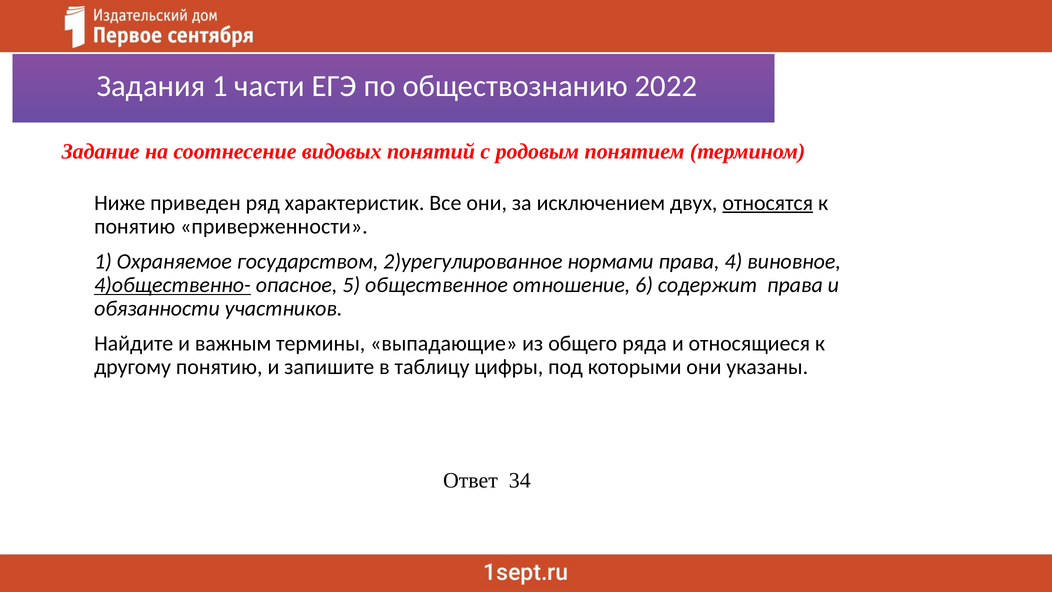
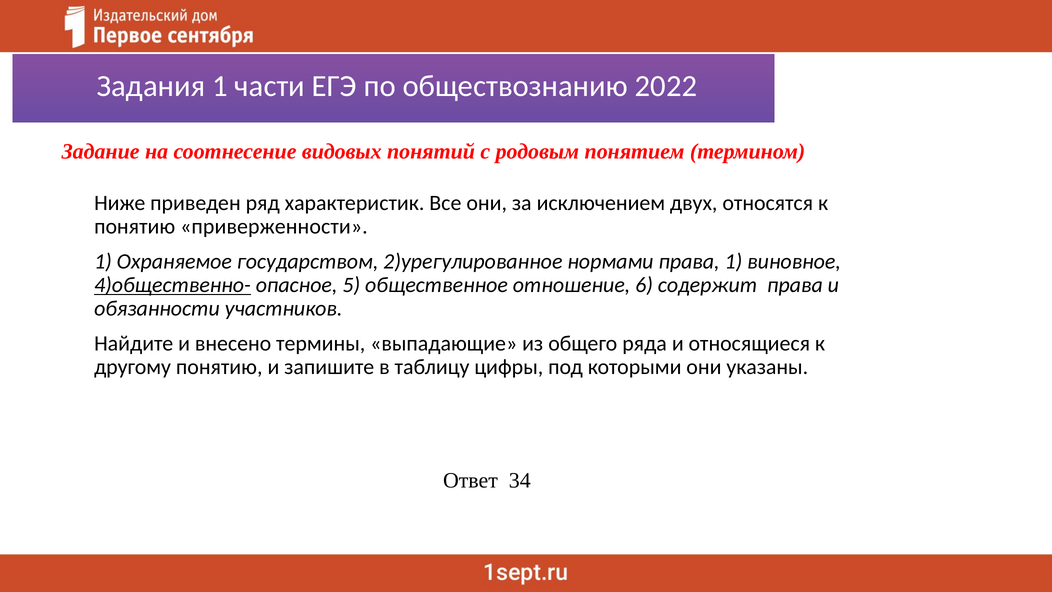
относятся underline: present -> none (768, 203)
права 4: 4 -> 1 (733, 261)
важным: важным -> внесено (233, 343)
